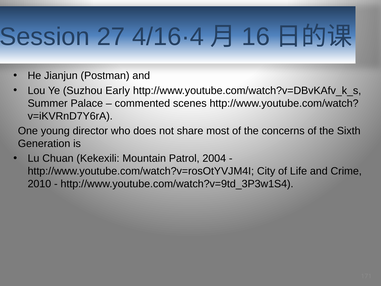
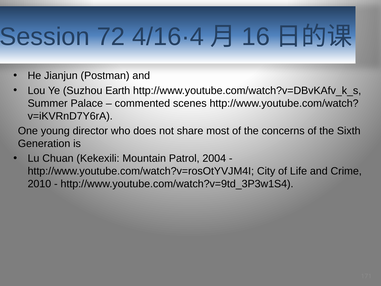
27: 27 -> 72 (111, 37)
Early: Early -> Earth (118, 90)
